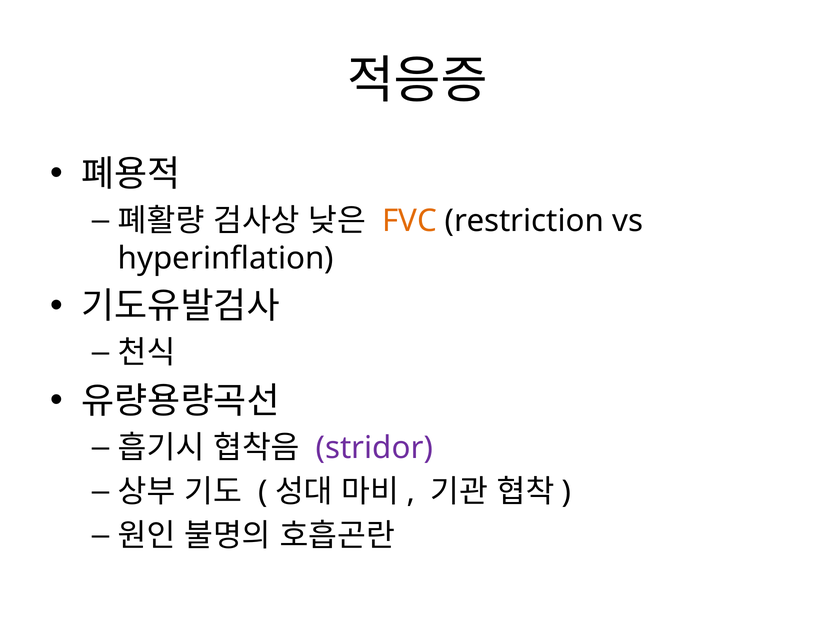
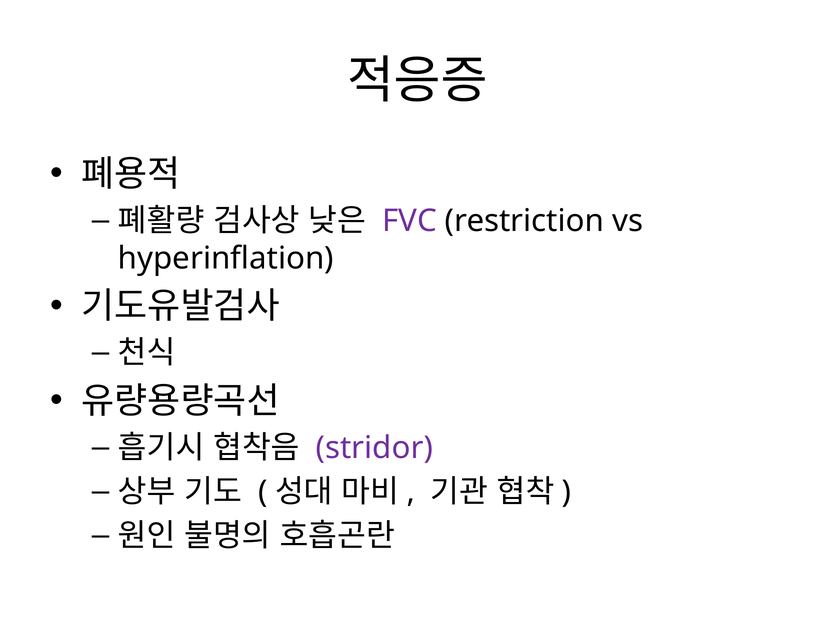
FVC colour: orange -> purple (410, 221)
